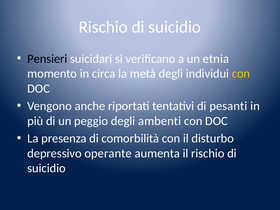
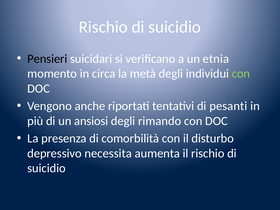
con colour: yellow -> light green (241, 74)
peggio: peggio -> ansiosi (91, 121)
ambenti: ambenti -> rimando (160, 121)
operante: operante -> necessita (108, 153)
